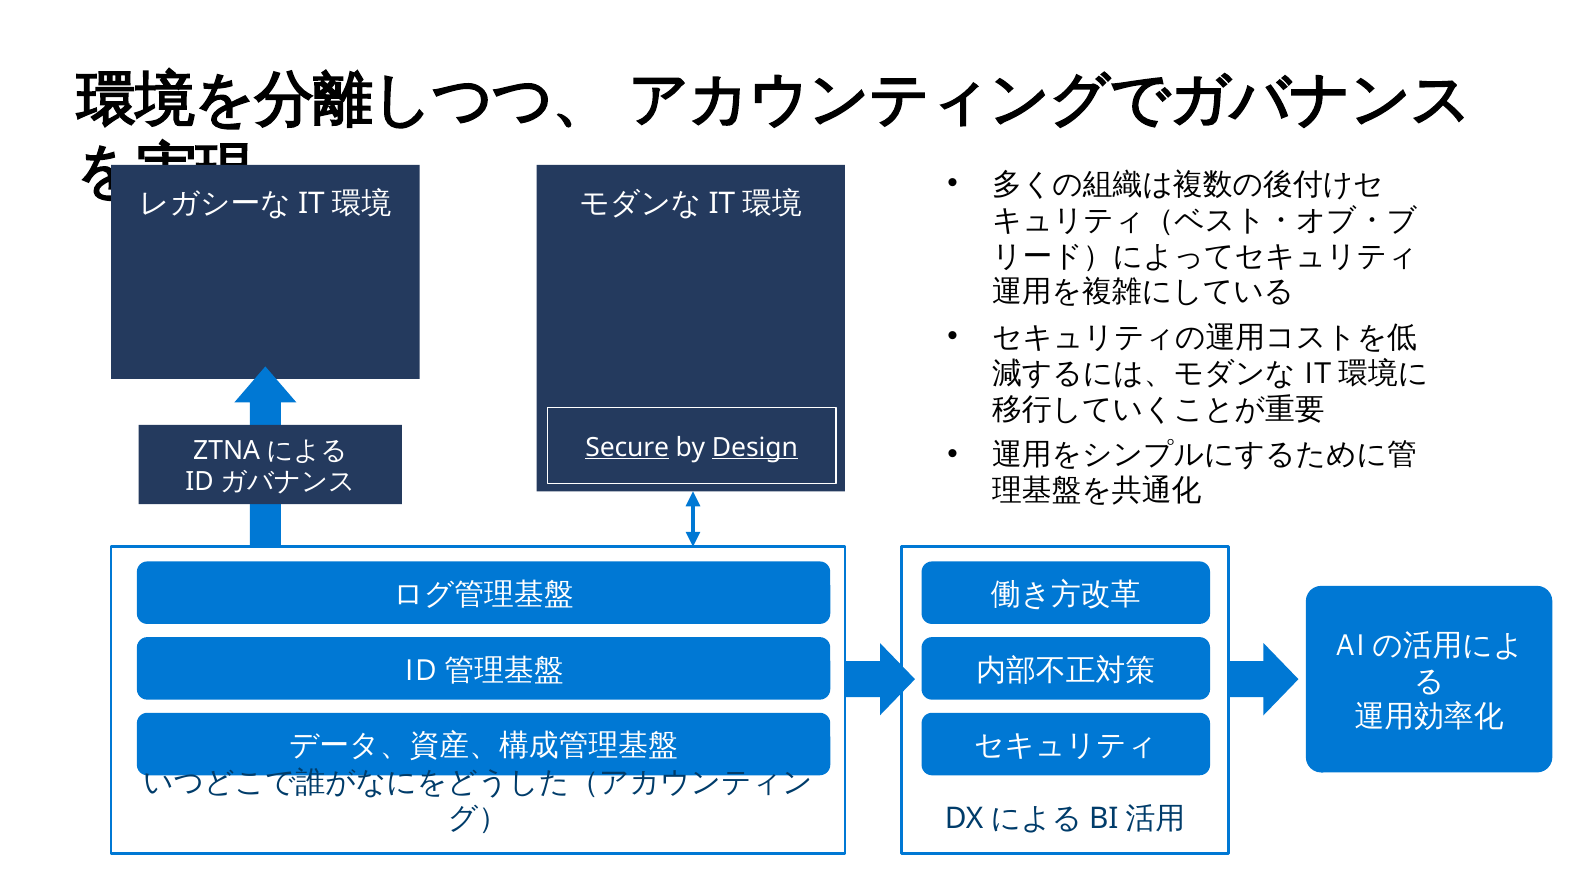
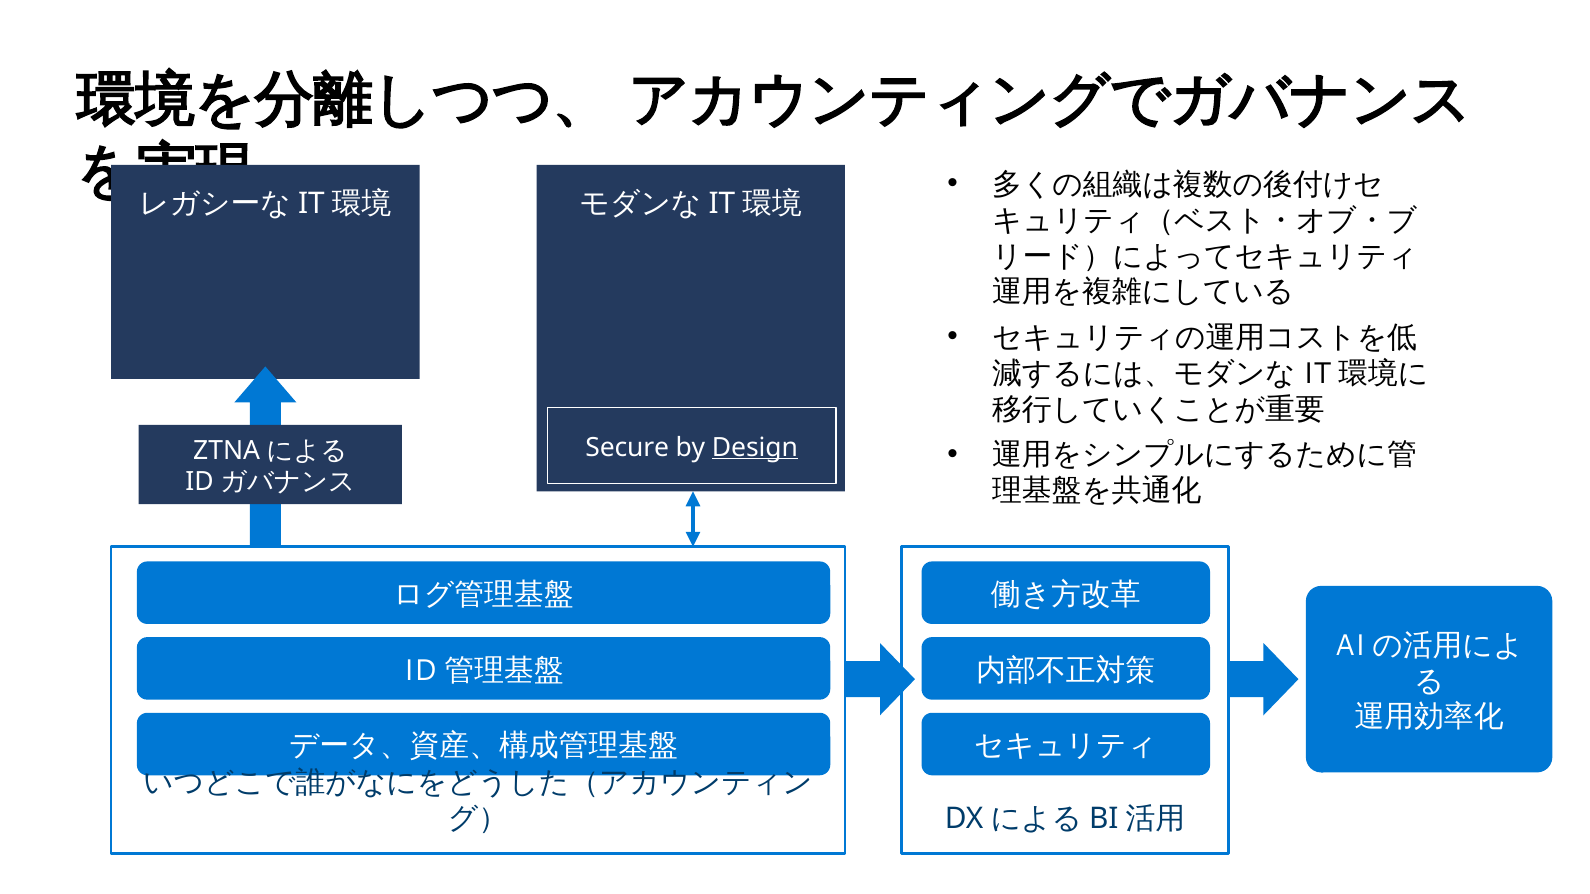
Secure underline: present -> none (627, 447)
